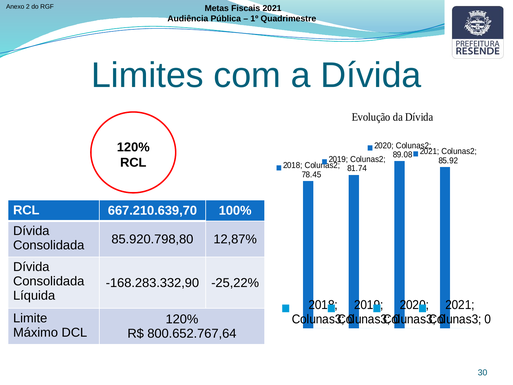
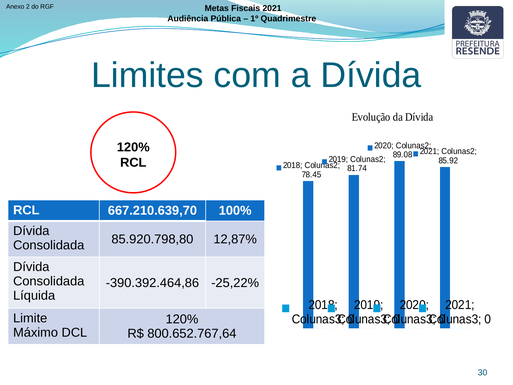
-168.283.332,90: -168.283.332,90 -> -390.392.464,86 (152, 283)
